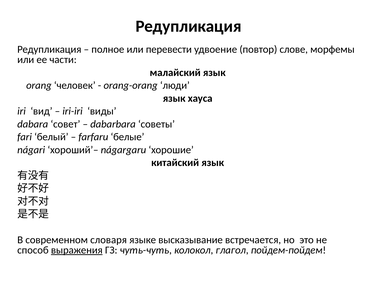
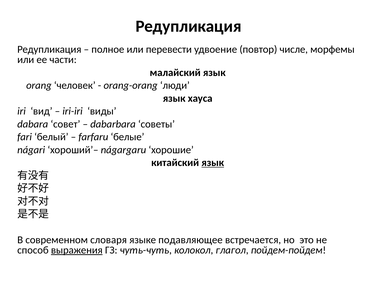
слове: слове -> числе (294, 49)
язык underline: none -> present (213, 163)
высказывание: высказывание -> подавляющее (190, 240)
